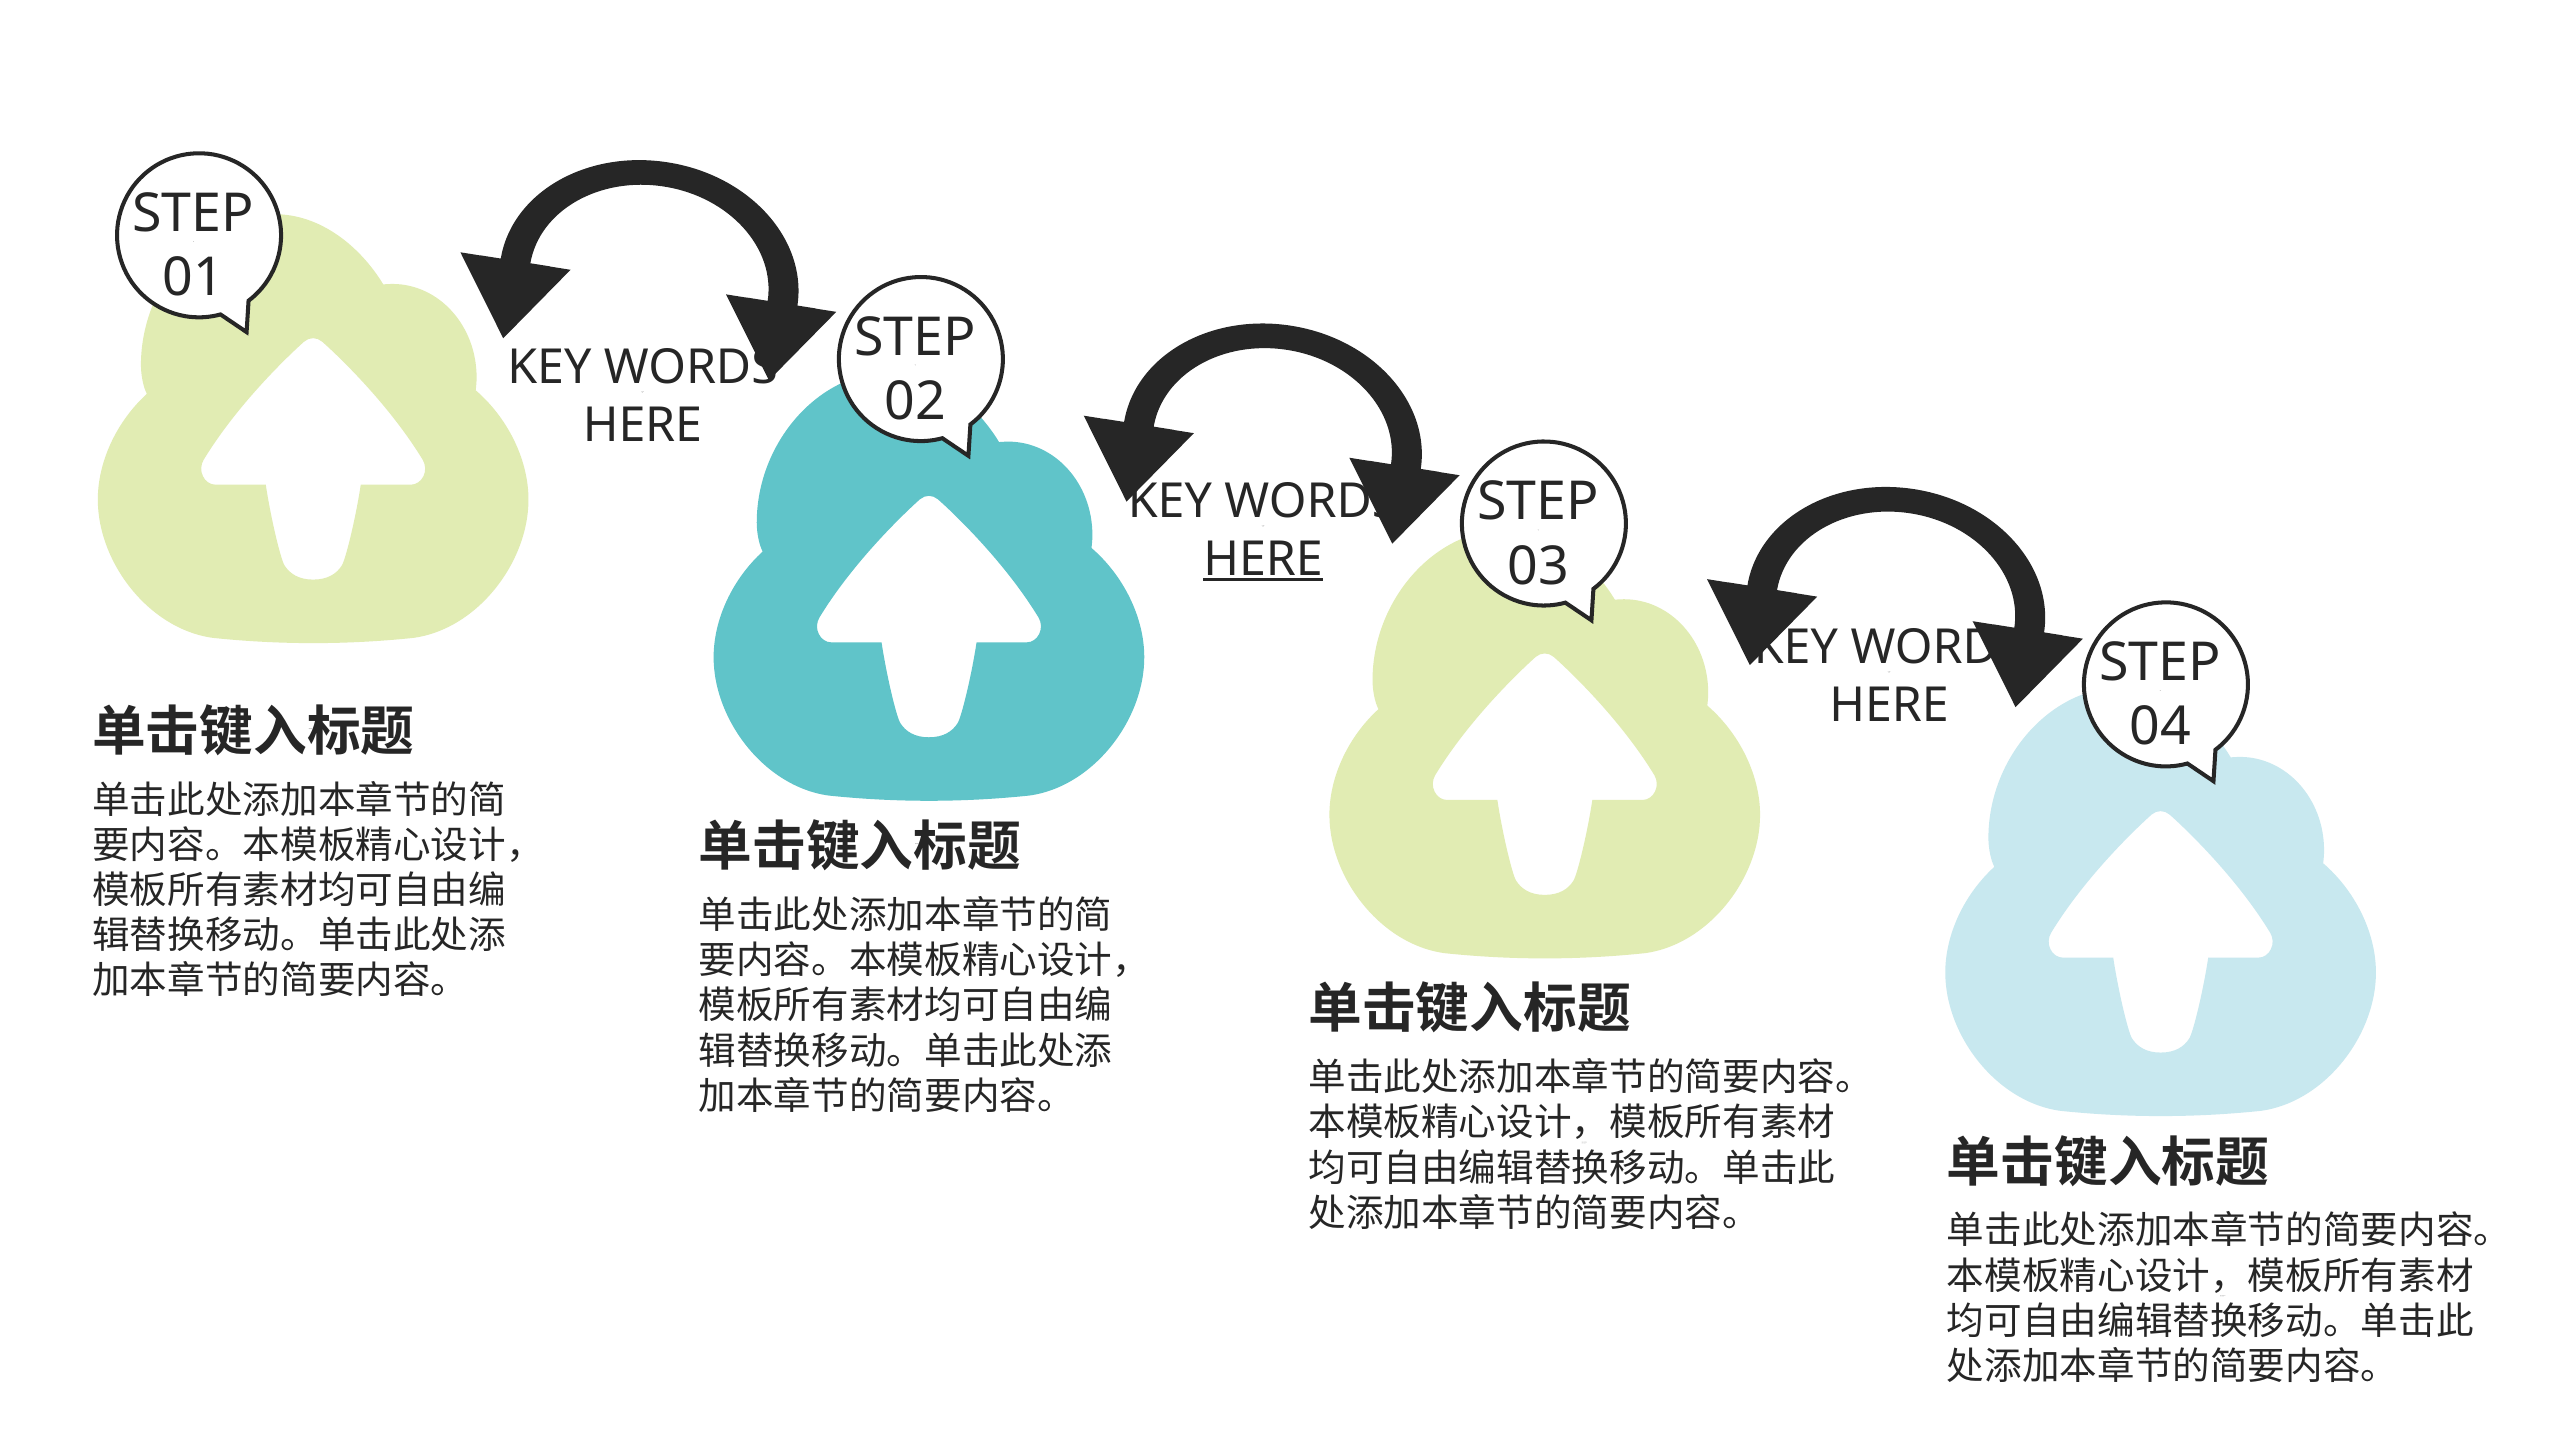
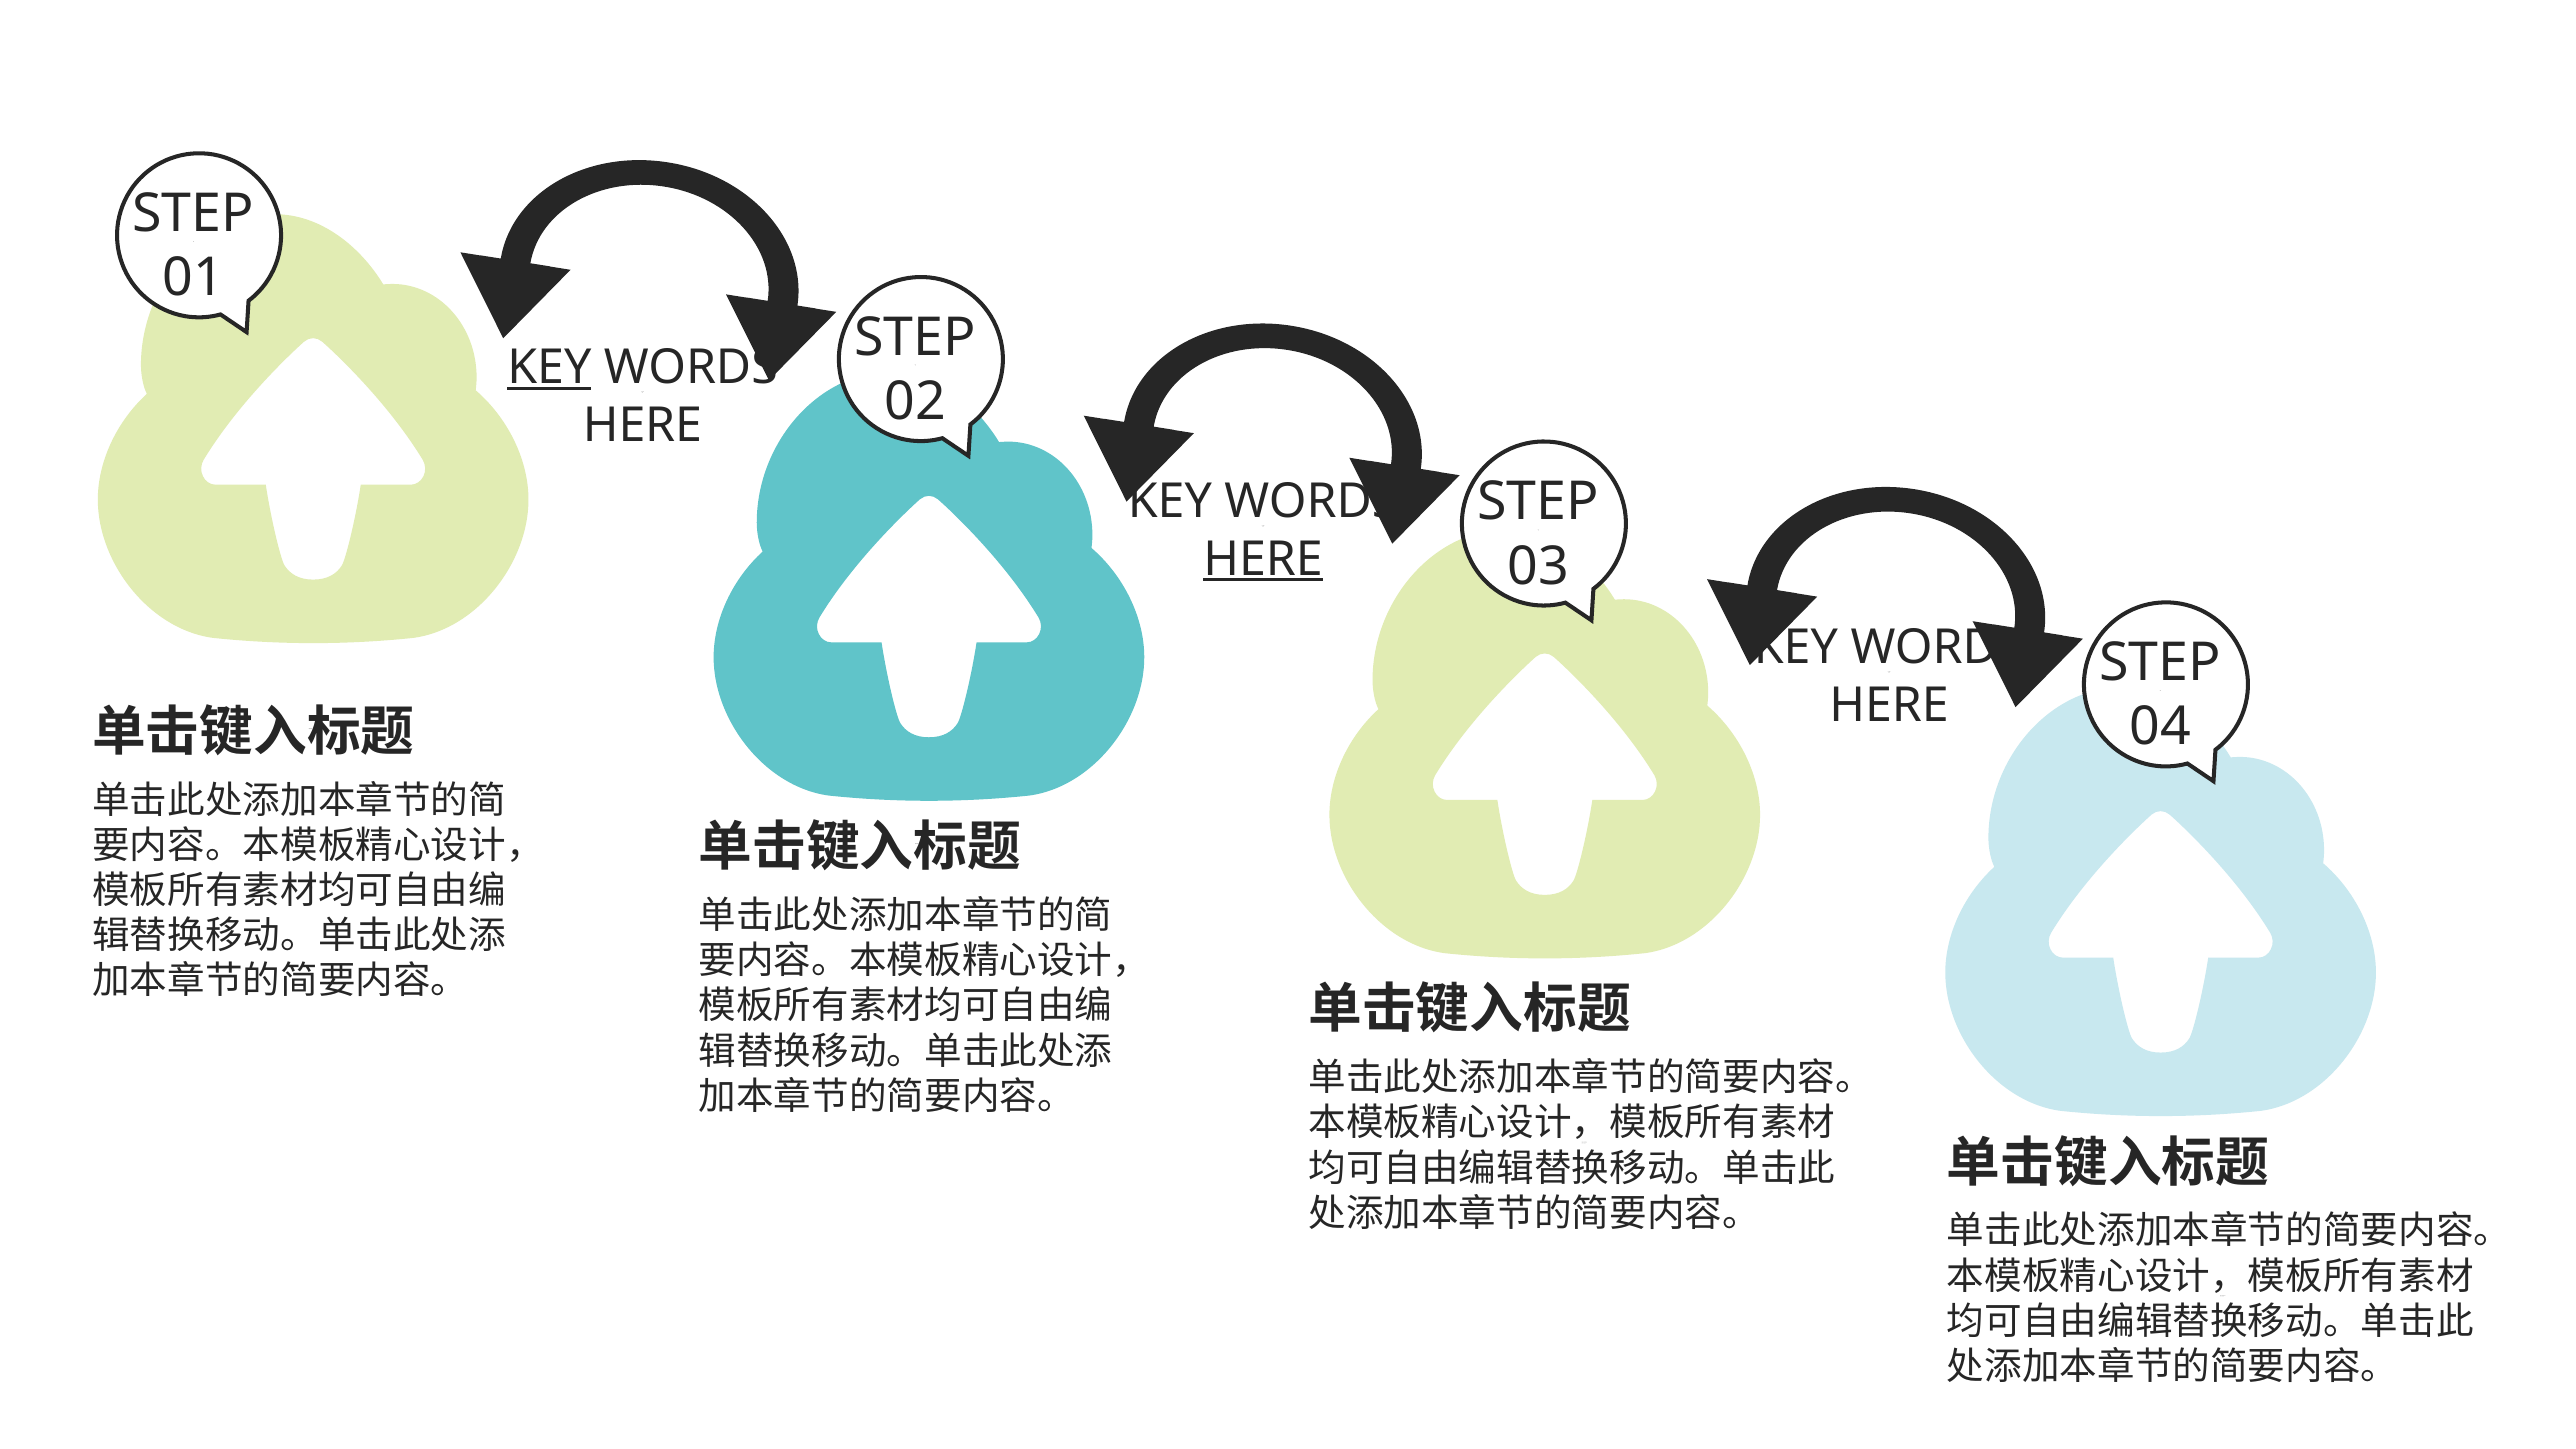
KEY underline: none -> present (549, 367)
